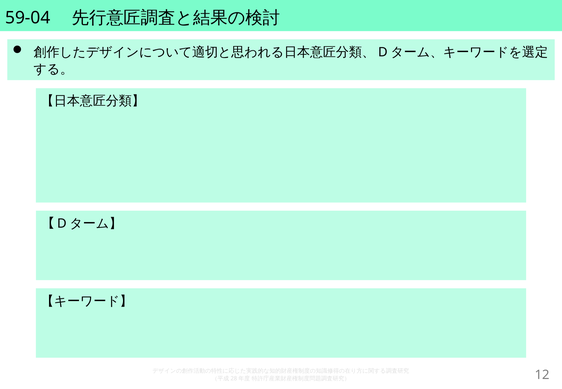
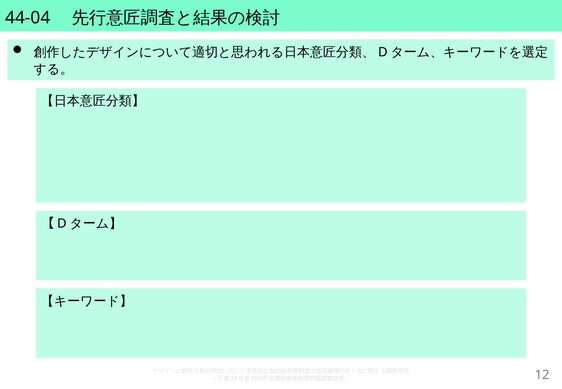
59-04: 59-04 -> 44-04 (28, 18)
